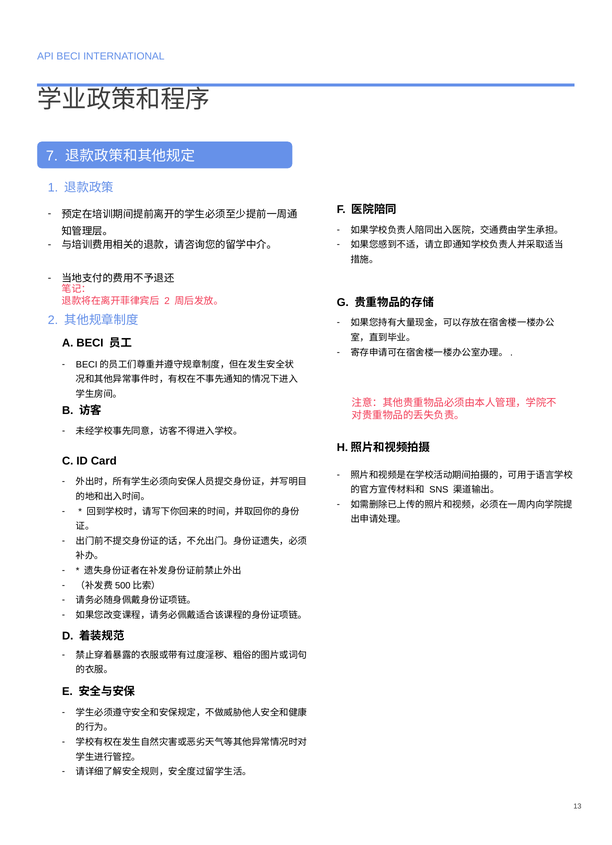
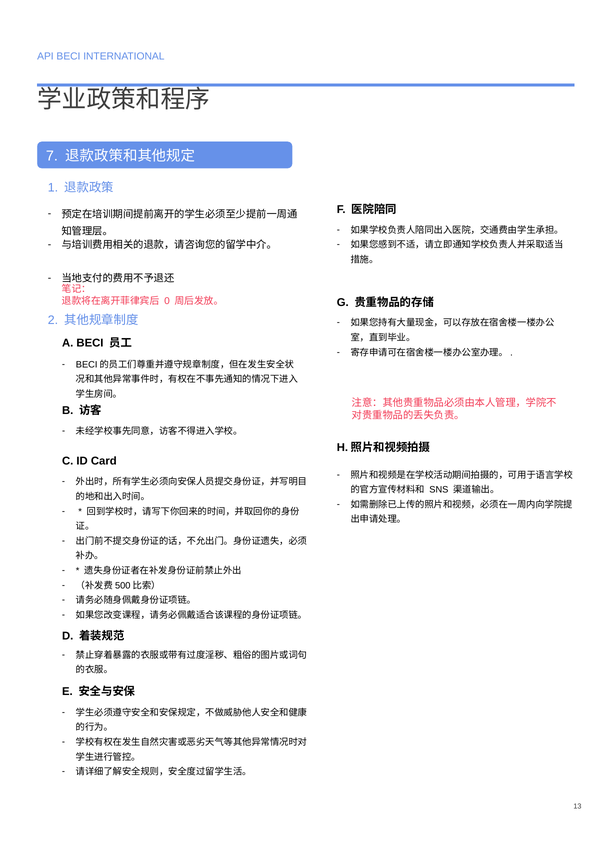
2: 2 -> 0 (167, 301)
